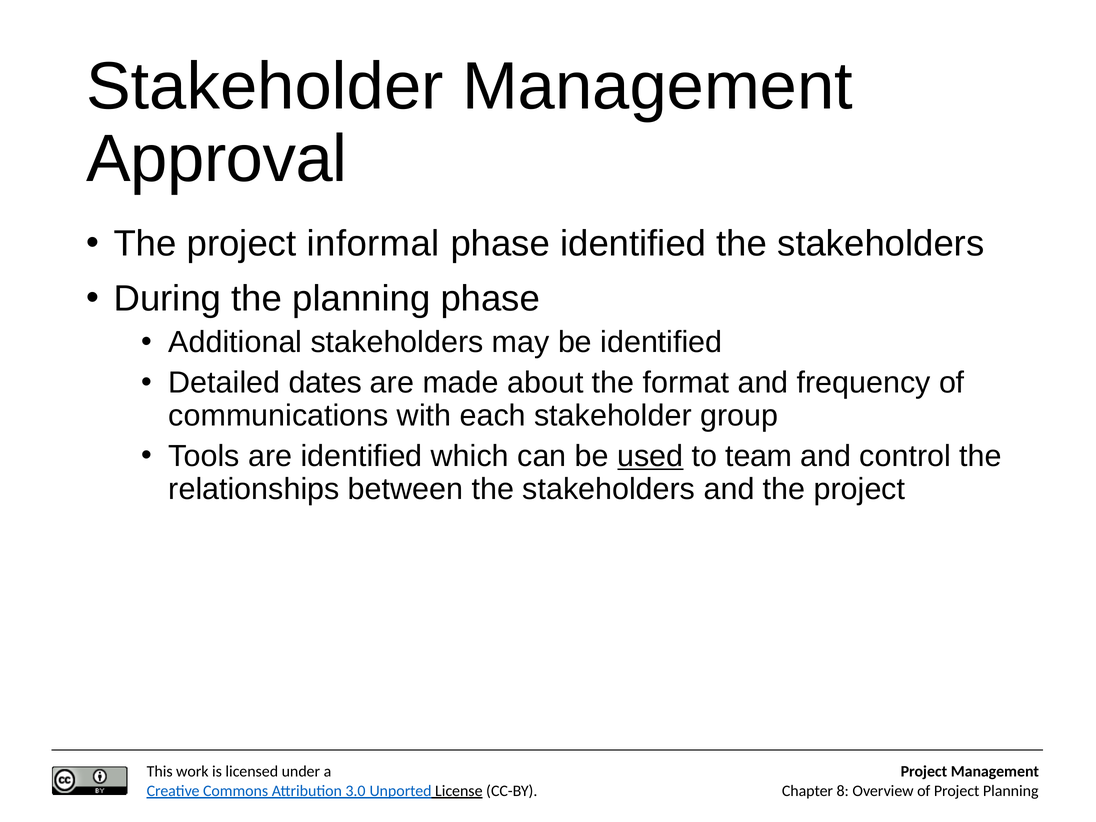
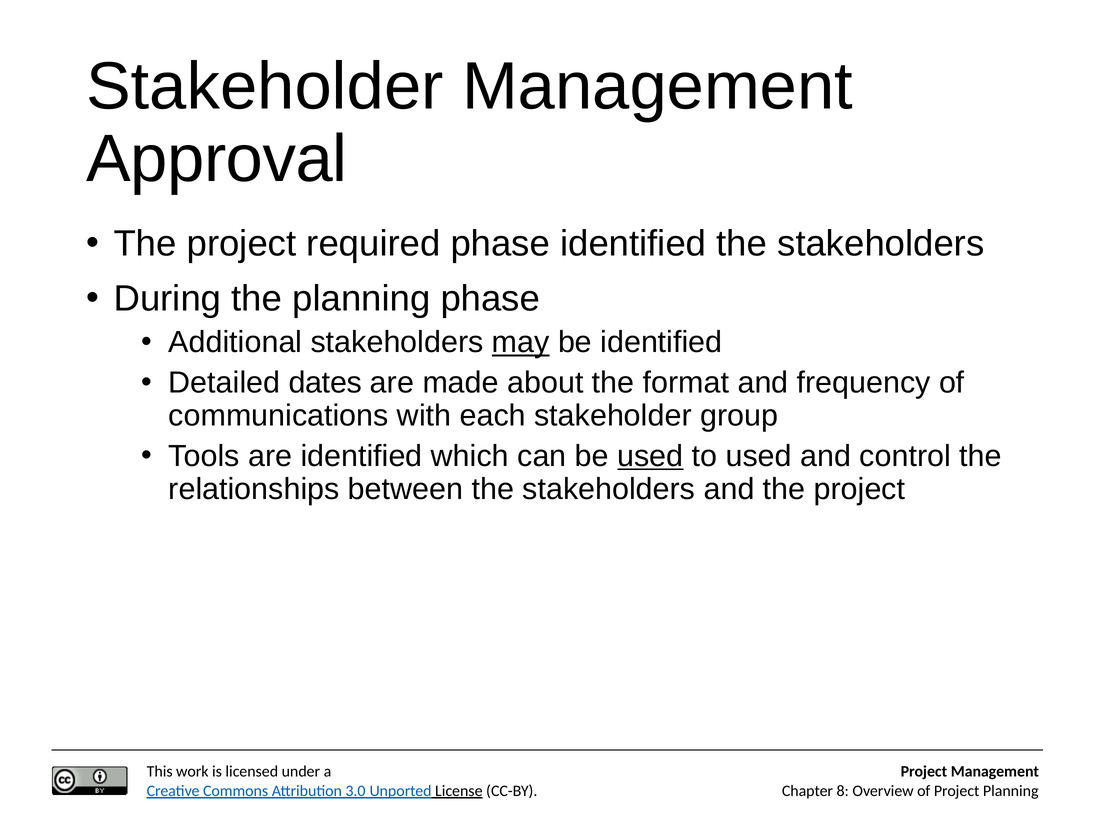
informal: informal -> required (373, 244)
may underline: none -> present (521, 342)
to team: team -> used (759, 456)
